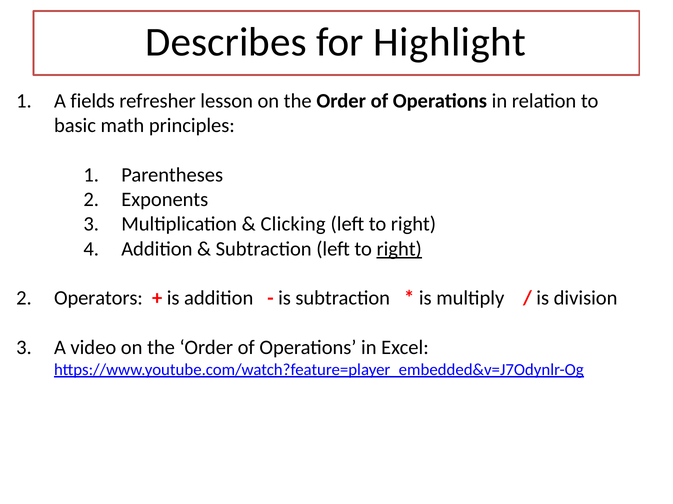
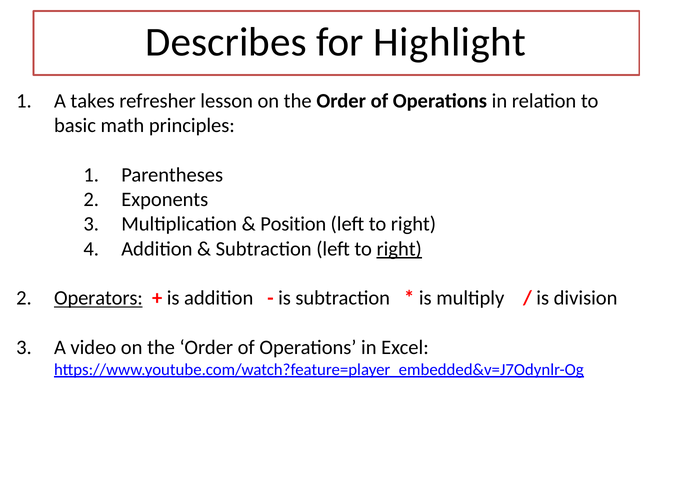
fields: fields -> takes (93, 101)
Clicking: Clicking -> Position (293, 225)
Operators underline: none -> present (98, 299)
